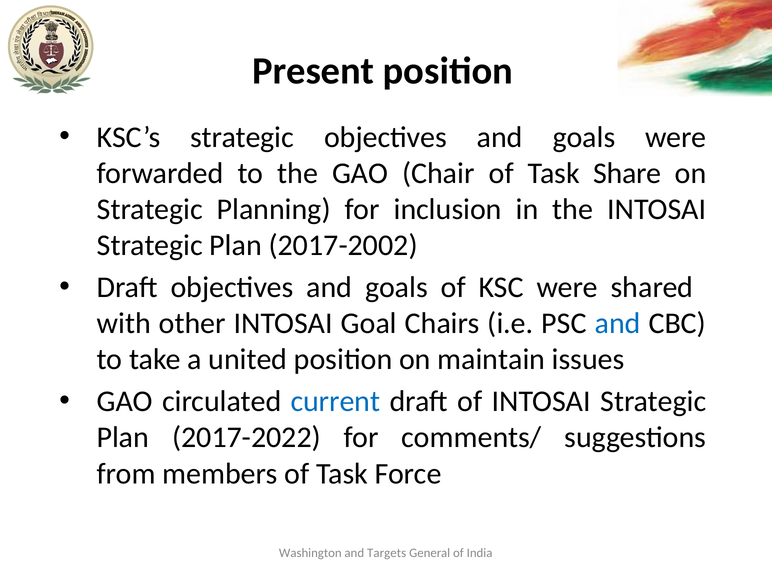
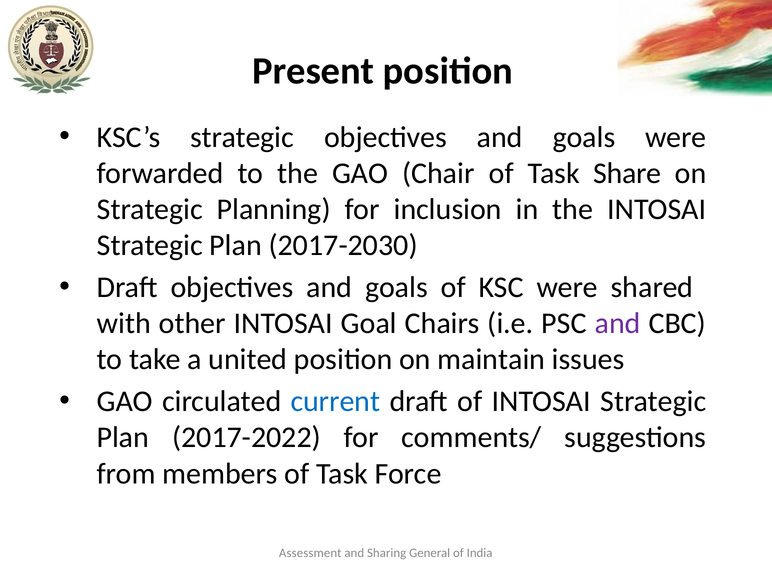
2017-2002: 2017-2002 -> 2017-2030 (343, 245)
and colour: blue -> purple (618, 323)
Washington: Washington -> Assessment (310, 553)
Targets: Targets -> Sharing (387, 553)
